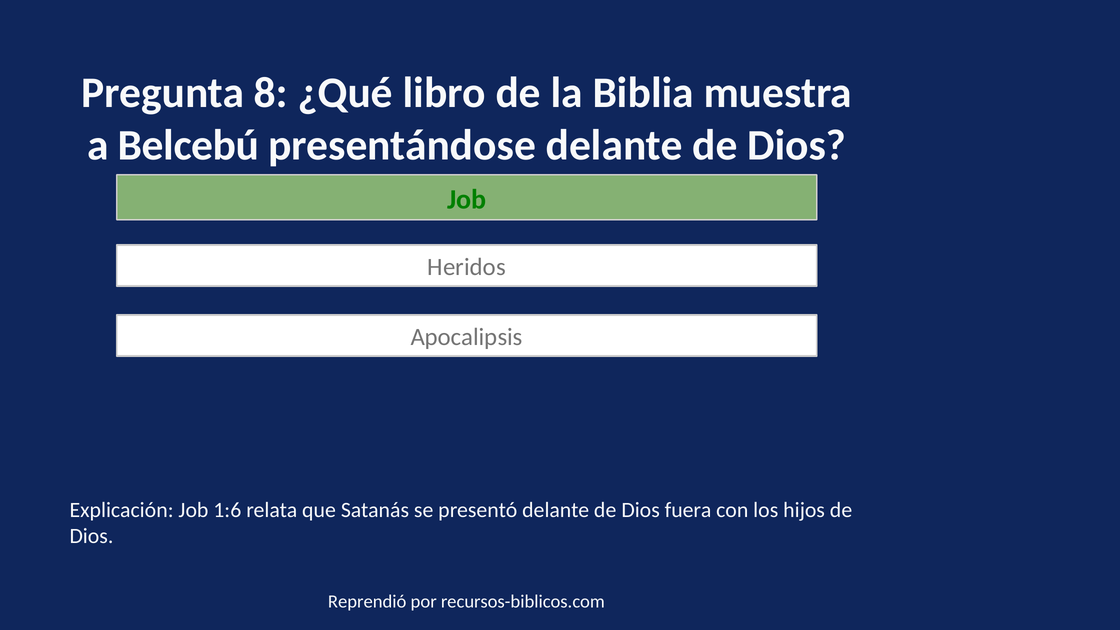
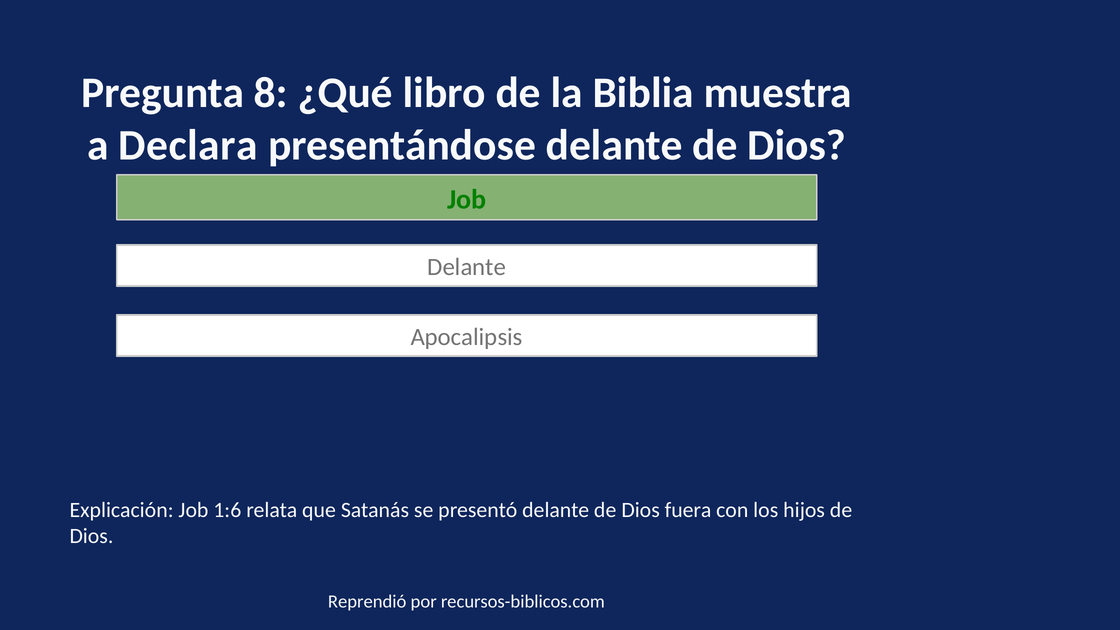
Belcebú: Belcebú -> Declara (188, 145)
Heridos: Heridos -> Delante (467, 267)
